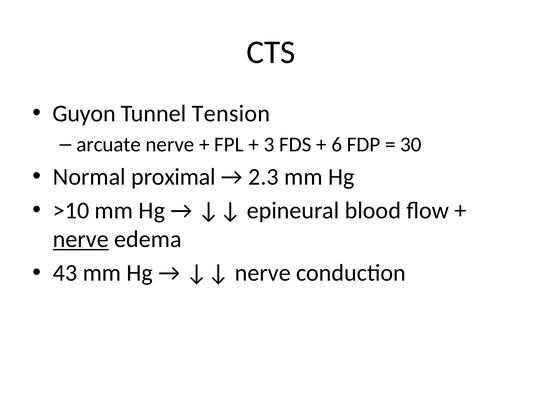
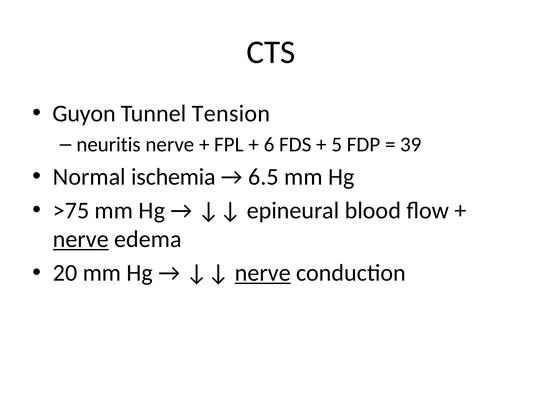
arcuate: arcuate -> neuritis (109, 145)
3: 3 -> 6 (269, 145)
6: 6 -> 5 (337, 145)
30: 30 -> 39 (411, 145)
proximal: proximal -> ischemia (174, 177)
2.3: 2.3 -> 6.5 (263, 177)
>10: >10 -> >75 (71, 211)
43: 43 -> 20 (65, 273)
nerve underline: none -> present (263, 273)
